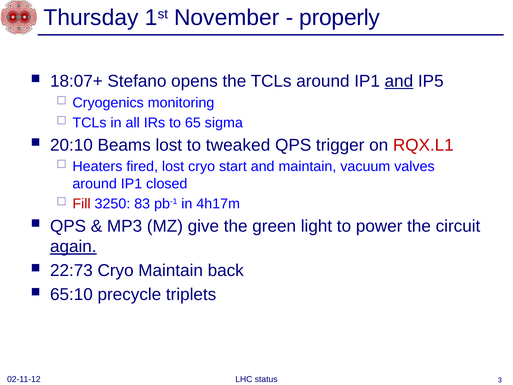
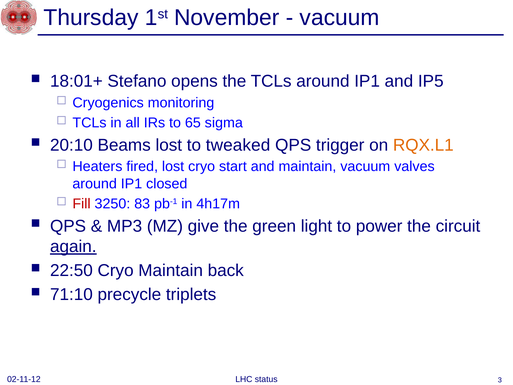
properly: properly -> vacuum (340, 18)
18:07+: 18:07+ -> 18:01+ (76, 81)
and underline: present -> none (399, 81)
RQX.L1 colour: red -> orange (423, 145)
22:73: 22:73 -> 22:50 (71, 270)
65:10: 65:10 -> 71:10 (71, 294)
